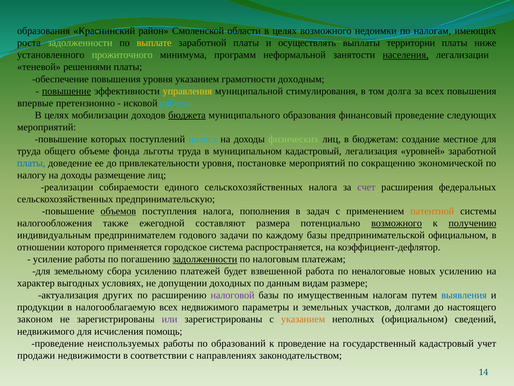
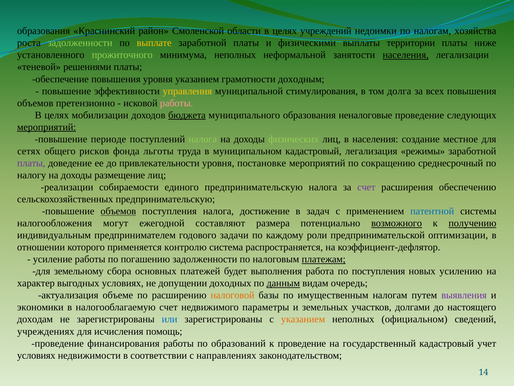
целях возможного: возможного -> учреждений (326, 31)
имеющих: имеющих -> хозяйства (475, 31)
осуществлять: осуществлять -> физическими (307, 43)
минимума программ: программ -> неполных (235, 55)
повышение underline: present -> none (66, 91)
впервые: впервые -> объемов (35, 103)
работы colour: light blue -> pink (177, 103)
финансовый: финансовый -> неналоговые (365, 115)
мероприятий underline: none -> present (47, 127)
которых: которых -> периоде (109, 139)
налога colour: light blue -> light green (203, 139)
в бюджетам: бюджетам -> населения (375, 139)
труда: труда -> сетях (29, 151)
объеме: объеме -> рисков (94, 151)
уровней: уровней -> режимы (423, 151)
платы colour: blue -> purple (31, 163)
экономической: экономической -> среднесрочный (451, 163)
единого сельскохозяйственных: сельскохозяйственных -> предпринимательскую (254, 187)
федеральных: федеральных -> обеспечению (468, 187)
пополнения: пополнения -> достижение (265, 211)
патентной colour: orange -> blue (432, 211)
также: также -> могут (116, 223)
каждому базы: базы -> роли (317, 235)
предпринимательской официальном: официальном -> оптимизации (458, 235)
городское: городское -> контролю (185, 247)
задолженности underline: present -> none (205, 259)
платежам underline: none -> present (324, 259)
сбора усилению: усилению -> основных (156, 271)
взвешенной: взвешенной -> выполнения (276, 271)
по неналоговые: неналоговые -> поступления (378, 271)
данным underline: none -> present (283, 283)
размере: размере -> очередь (349, 283)
других: других -> объеме (118, 295)
налоговой colour: purple -> orange (233, 295)
выявления colour: blue -> purple (464, 295)
продукции: продукции -> экономики (40, 307)
налогооблагаемую всех: всех -> счет (168, 307)
законом: законом -> доходам (35, 319)
или colour: purple -> blue (170, 319)
недвижимого: недвижимого -> учреждениях (46, 331)
неиспользуемых: неиспользуемых -> финансирования (123, 343)
продажи: продажи -> условиях (36, 355)
